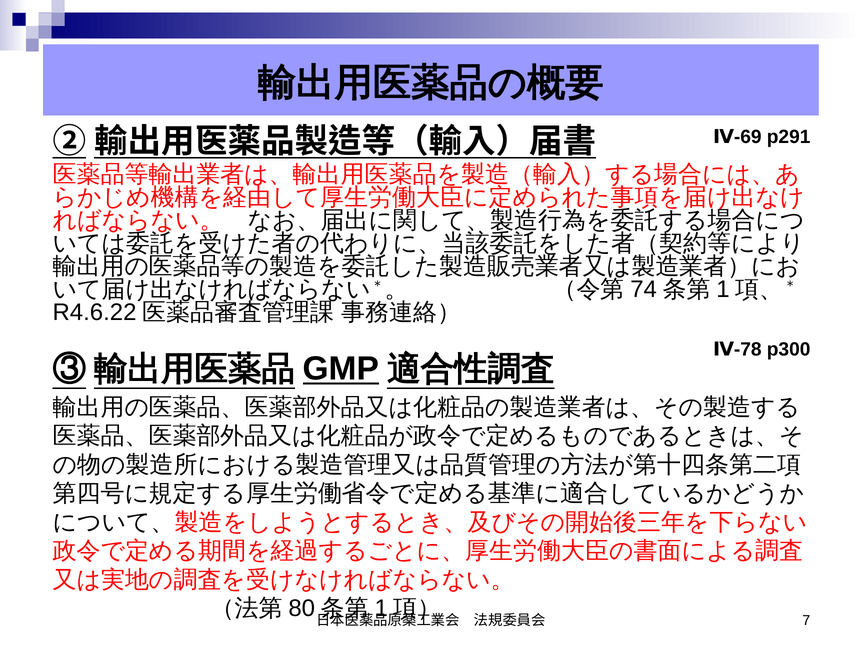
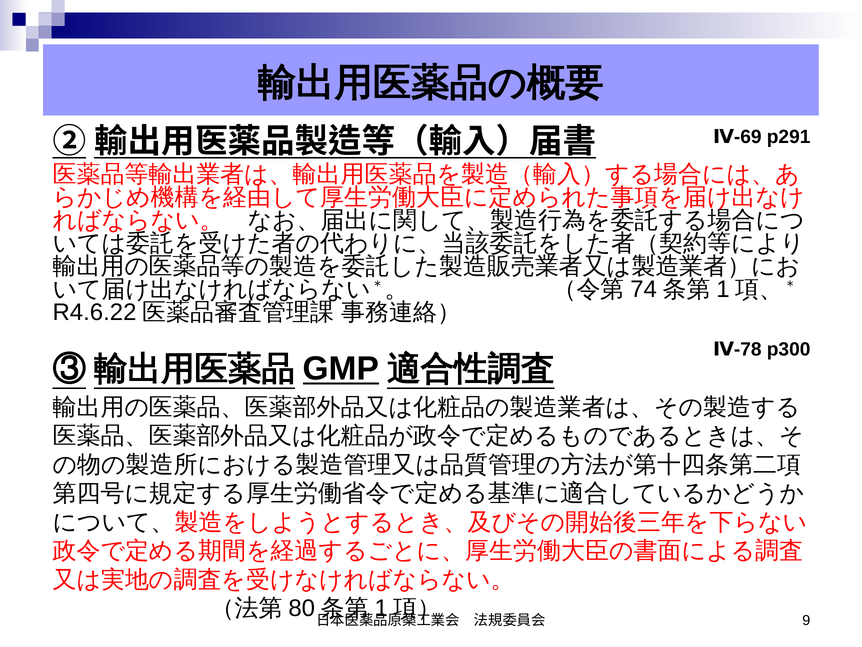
7: 7 -> 9 (806, 620)
